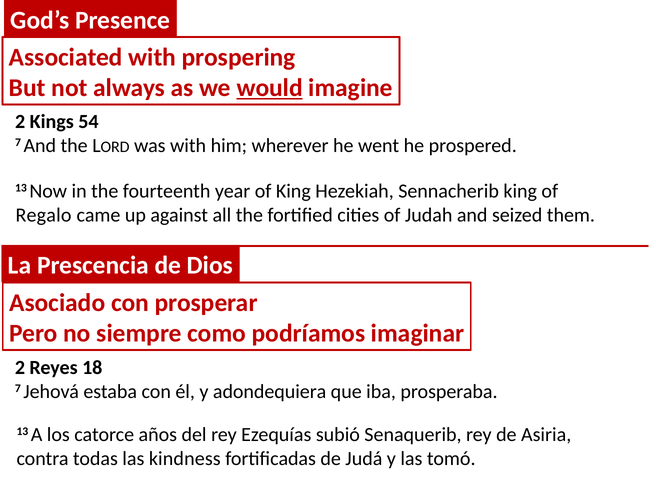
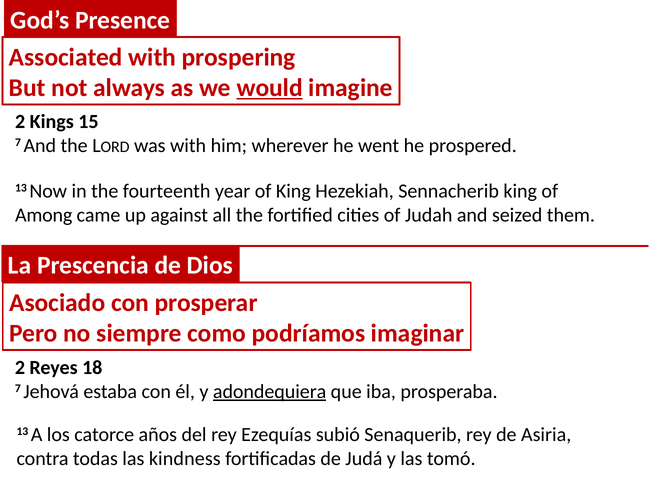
54: 54 -> 15 (88, 122)
Regalo: Regalo -> Among (44, 215)
adondequiera underline: none -> present (270, 392)
